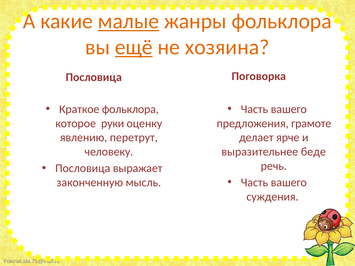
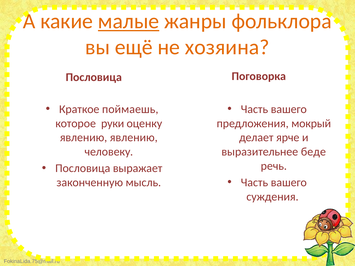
ещё underline: present -> none (134, 47)
Краткое фольклора: фольклора -> поймаешь (130, 109)
грамоте: грамоте -> мокрый (311, 123)
явлению перетрут: перетрут -> явлению (134, 138)
